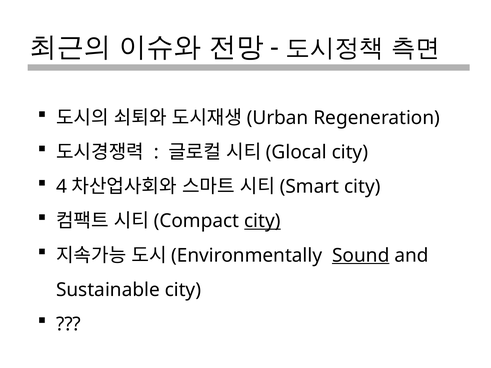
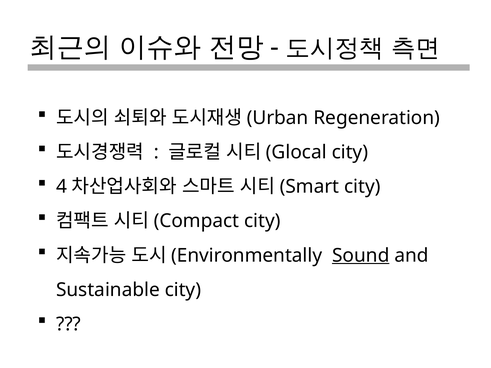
city underline: present -> none (262, 221)
